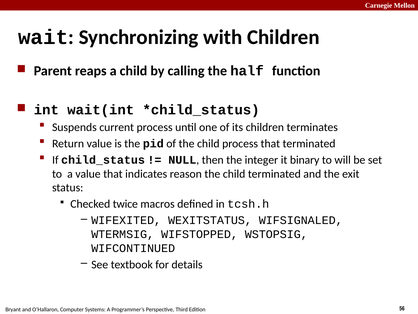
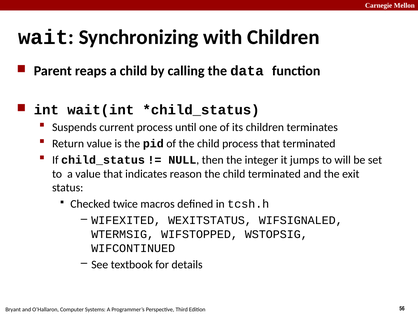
half: half -> data (247, 71)
binary: binary -> jumps (305, 160)
